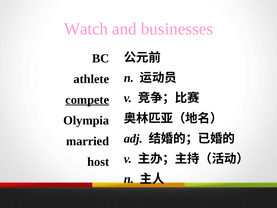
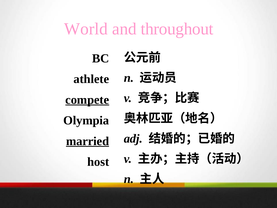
Watch: Watch -> World (86, 29)
businesses: businesses -> throughout (177, 29)
married underline: none -> present (88, 141)
